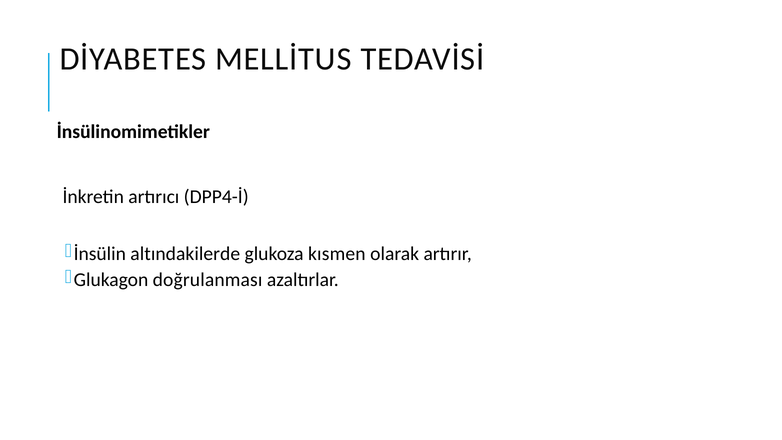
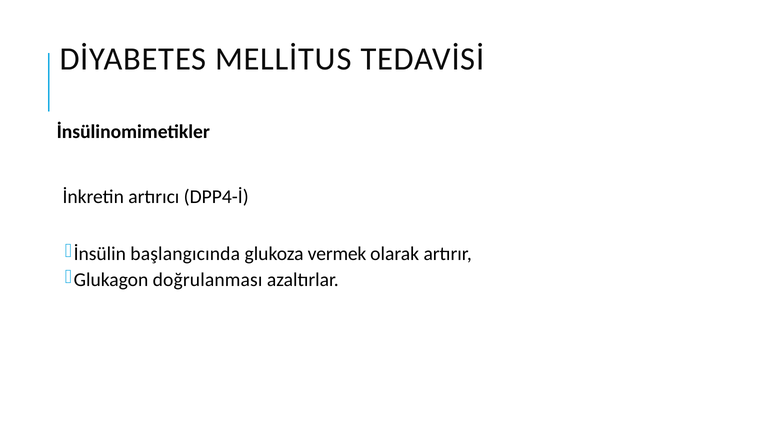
altındakilerde: altındakilerde -> başlangıcında (185, 254)
kısmen: kısmen -> vermek (337, 254)
